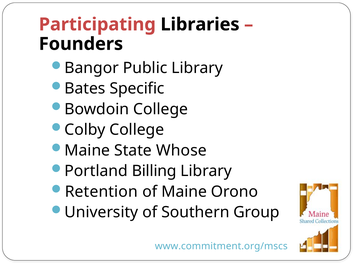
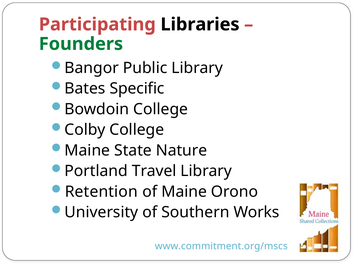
Founders colour: black -> green (81, 44)
Whose: Whose -> Nature (182, 151)
Billing: Billing -> Travel (154, 171)
Group: Group -> Works (256, 213)
